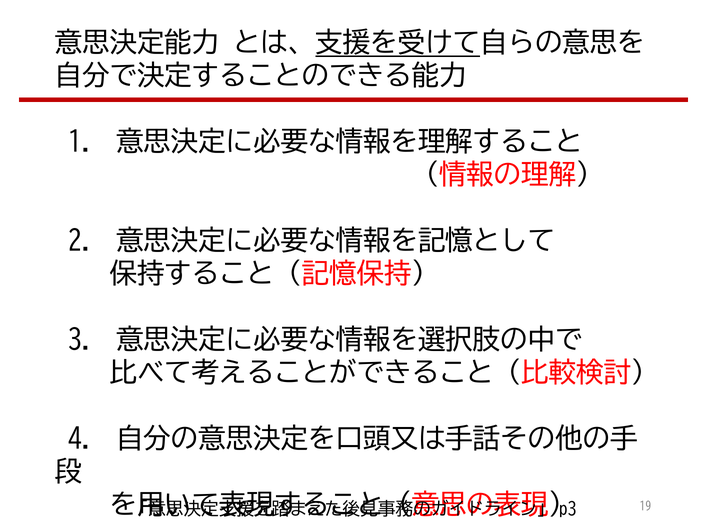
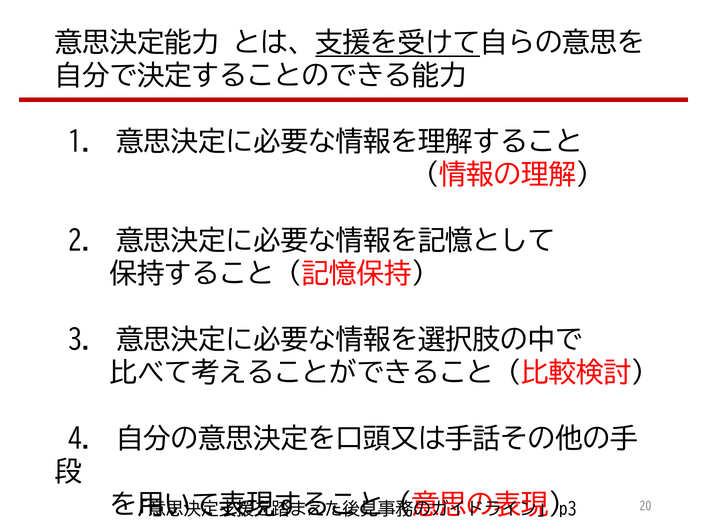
19: 19 -> 20 (645, 506)
